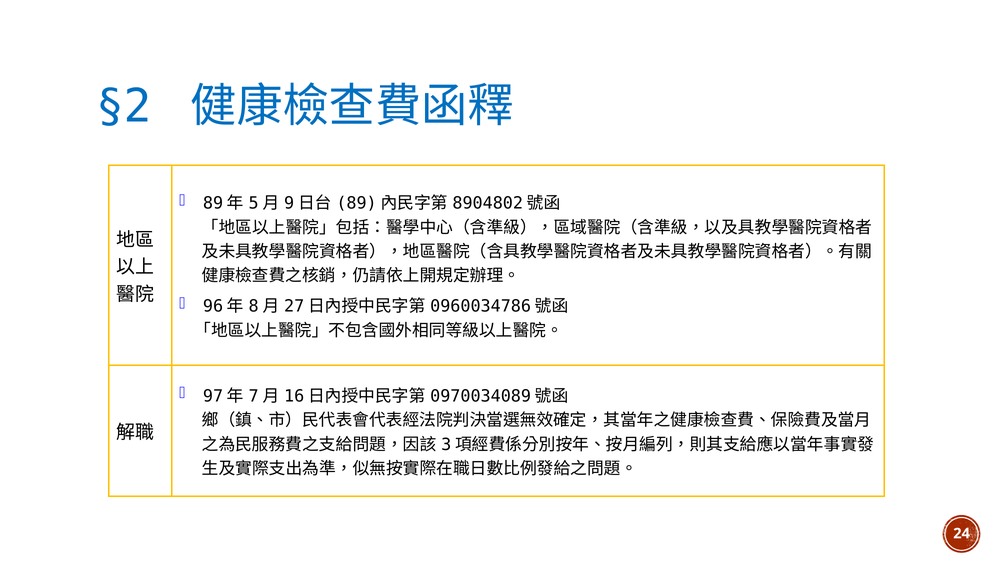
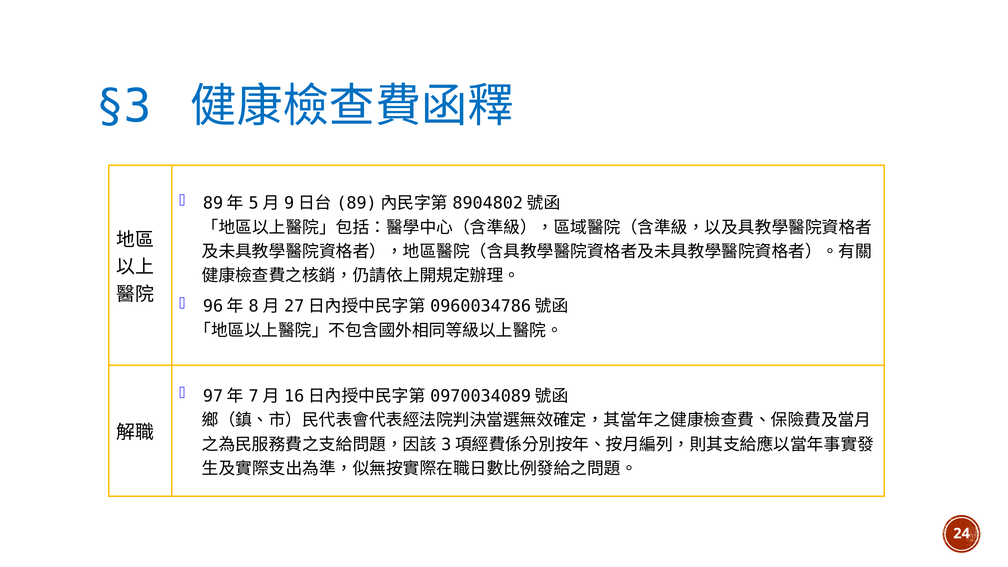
§2: §2 -> §3 (124, 106)
